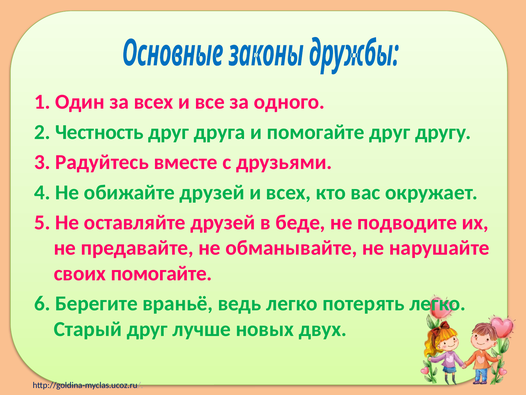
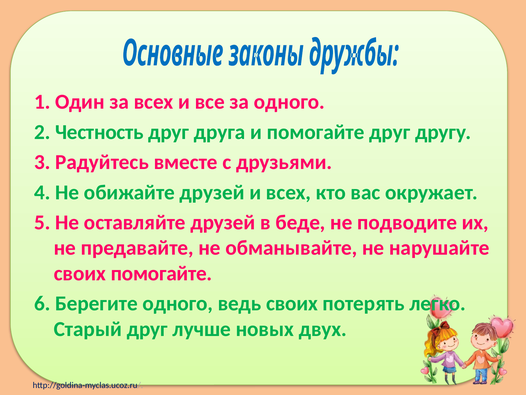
Берегите враньё: враньё -> одного (178, 303)
ведь легко: легко -> своих (292, 303)
